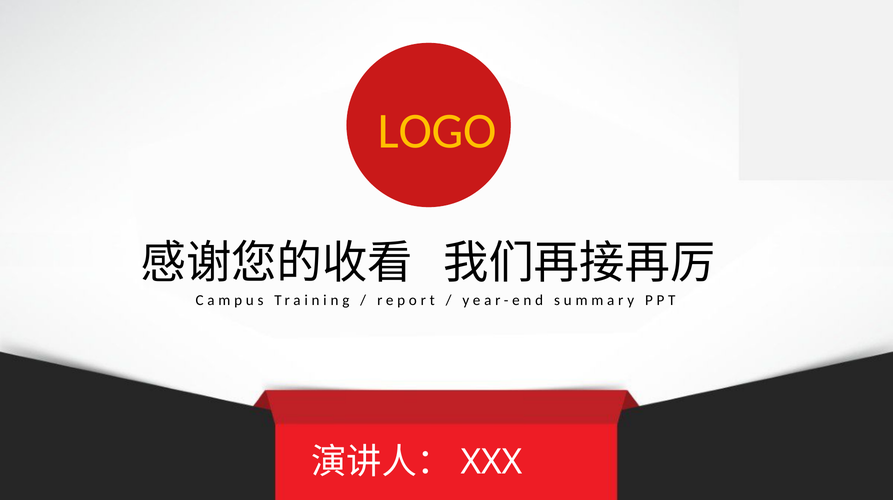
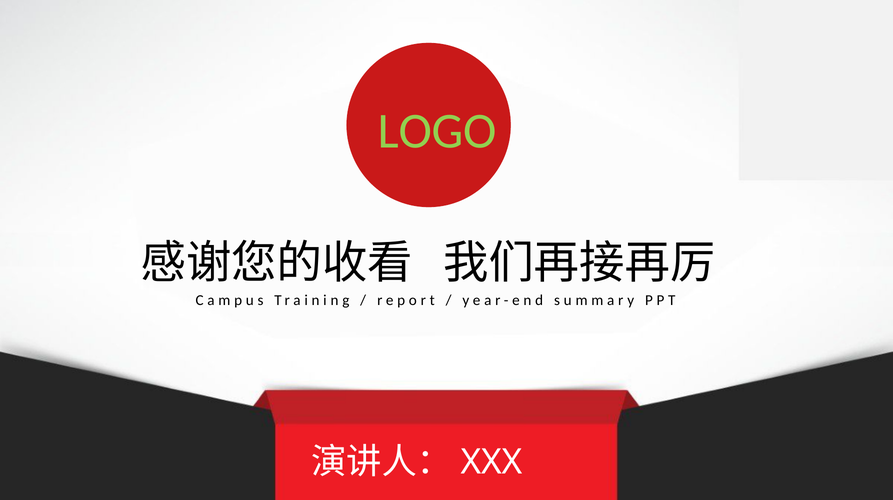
LOGO colour: yellow -> light green (437, 131)
